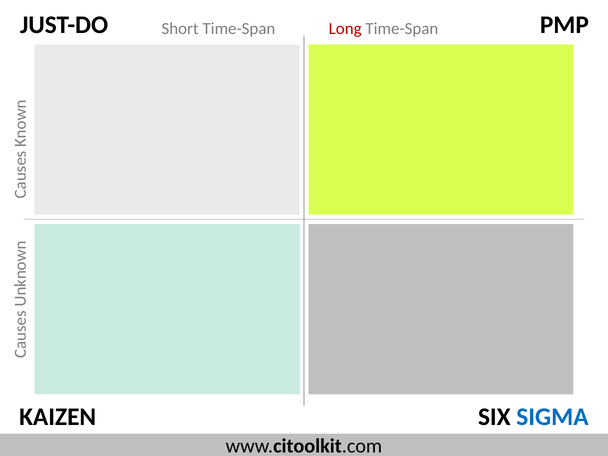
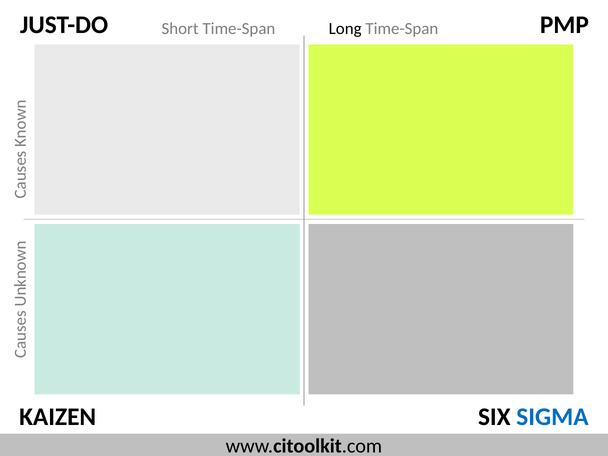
Long colour: red -> black (345, 29)
